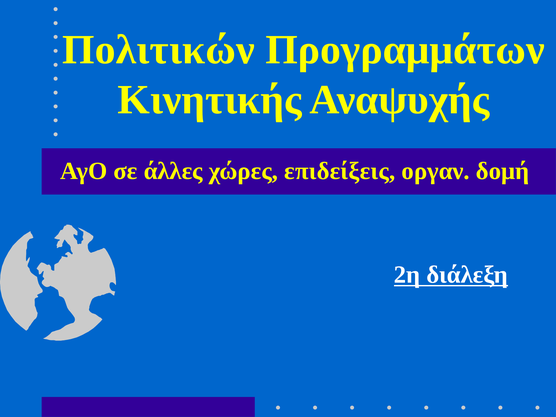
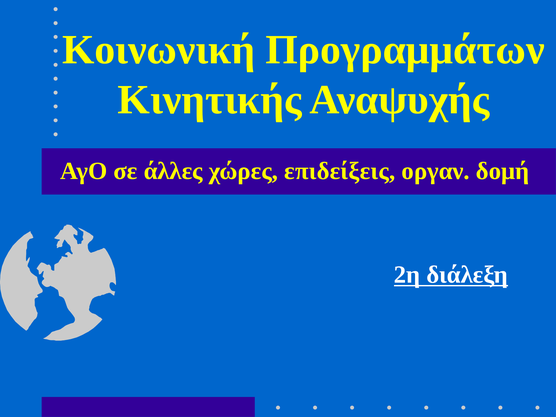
Πολιτικών: Πολιτικών -> Κοινωνική (159, 50)
